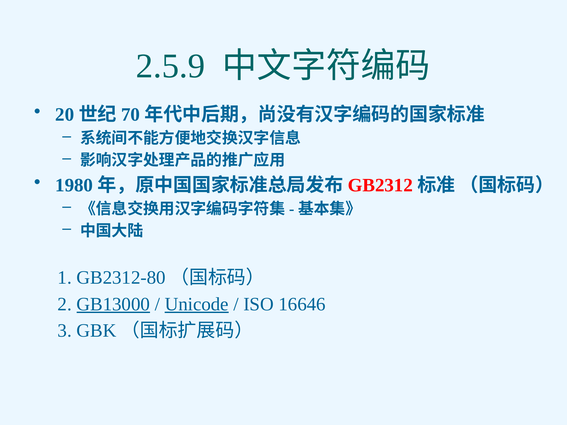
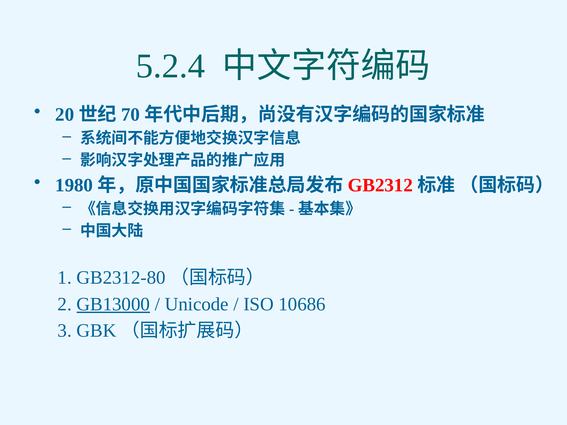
2.5.9: 2.5.9 -> 5.2.4 (170, 66)
Unicode underline: present -> none (197, 304)
16646: 16646 -> 10686 (302, 304)
